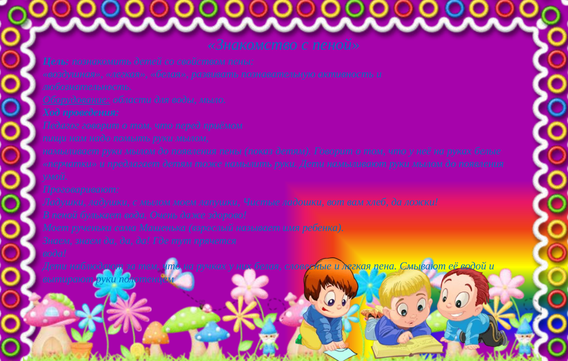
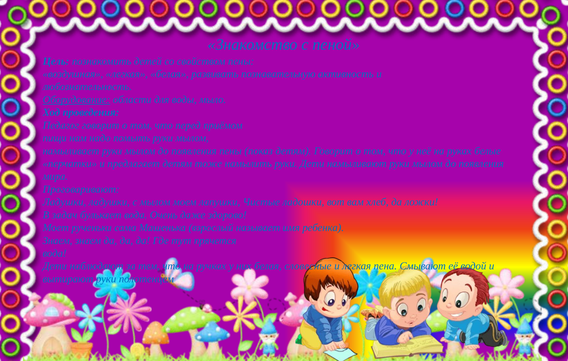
умой: умой -> мира (55, 176)
В пеной: пеной -> задач (65, 215)
